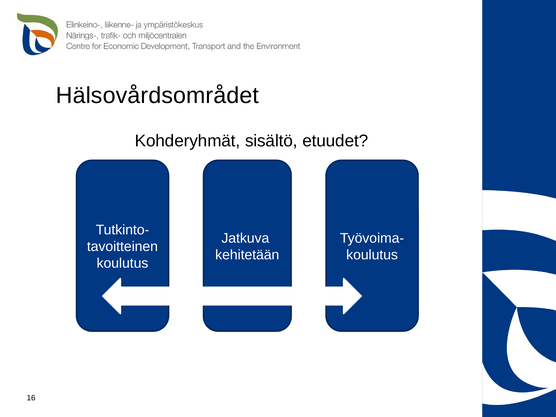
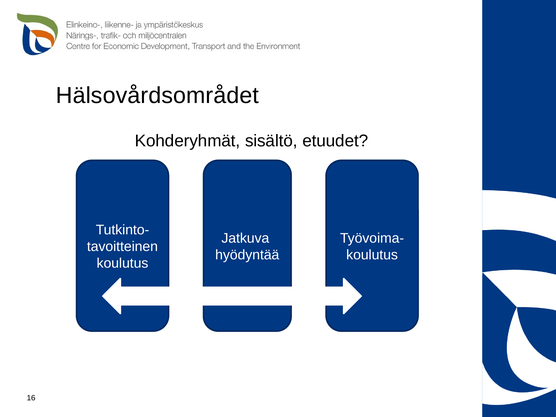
kehitetään: kehitetään -> hyödyntää (247, 255)
